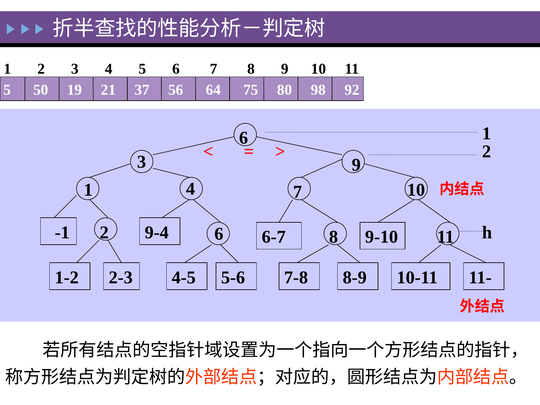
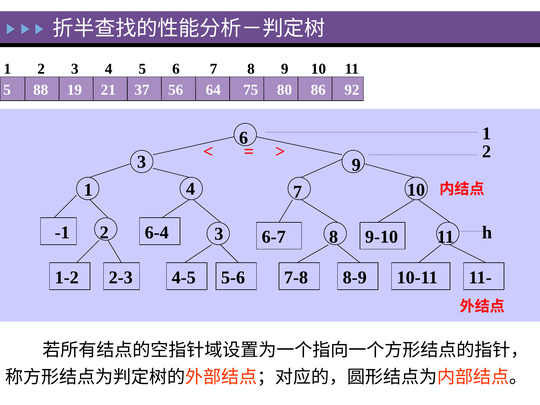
50: 50 -> 88 (41, 90)
98: 98 -> 86 (318, 90)
9-4: 9-4 -> 6-4 (157, 232)
6: 6 -> 3 (219, 234)
